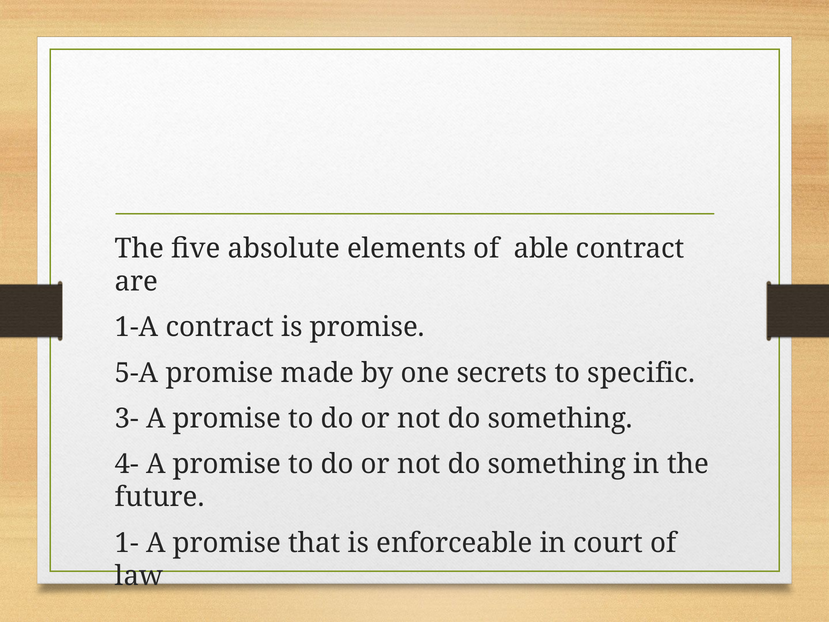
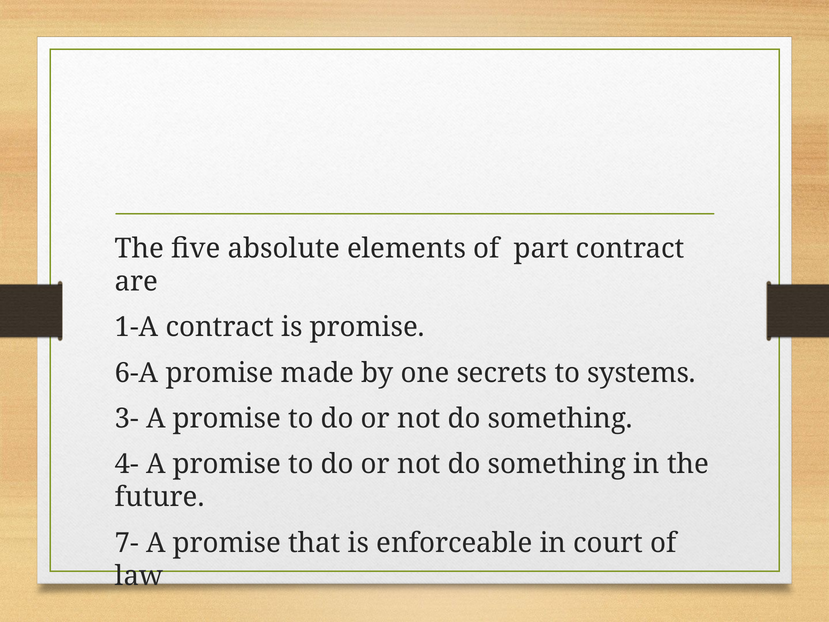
able: able -> part (541, 248)
5-A: 5-A -> 6-A (137, 373)
specific: specific -> systems (642, 373)
1-: 1- -> 7- (127, 543)
